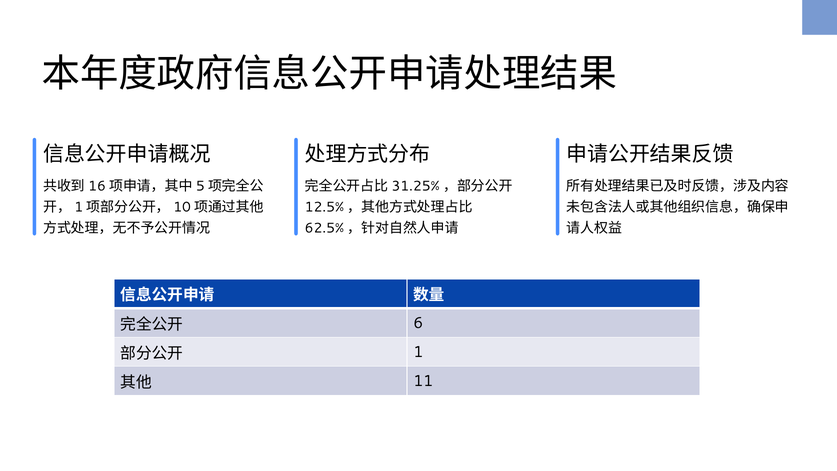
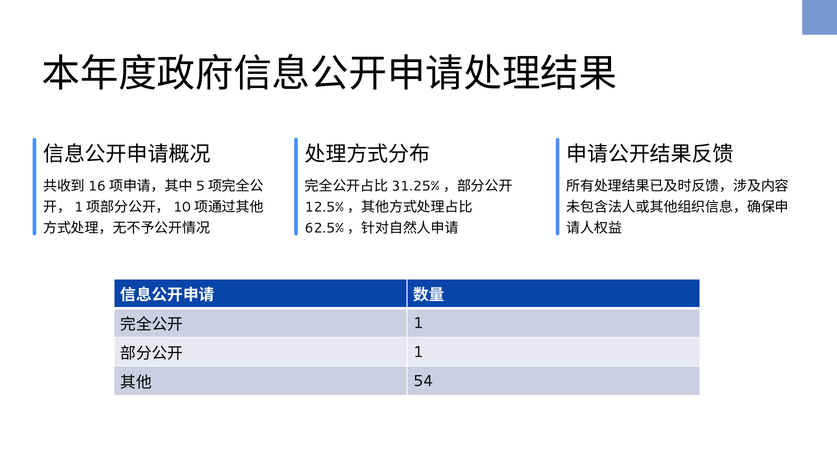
6: 6 -> 1 (418, 323)
11: 11 -> 54 (423, 381)
